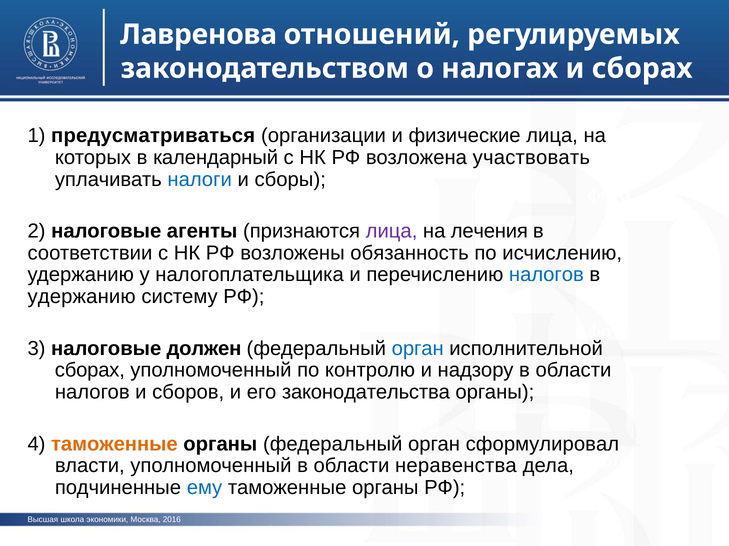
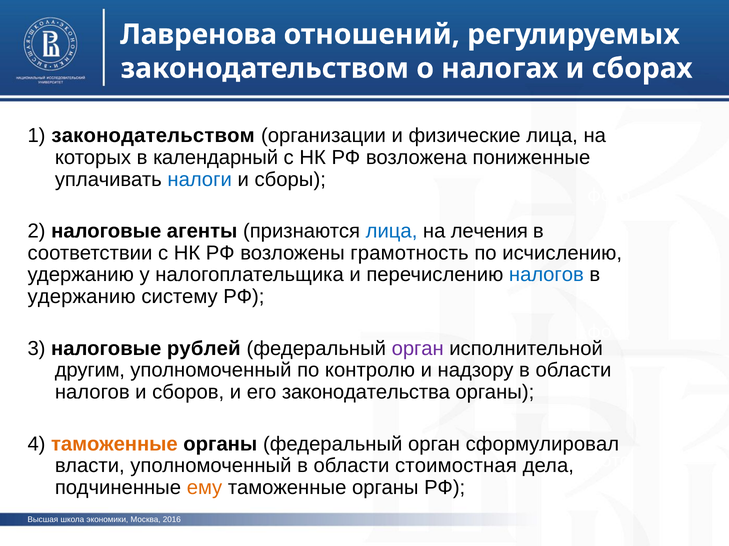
1 предусматриваться: предусматриваться -> законодательством (153, 136)
участвовать: участвовать -> пониженные (531, 158)
лица colour: purple -> blue (392, 231)
обязанность: обязанность -> грамотность (409, 253)
должен: должен -> рублей (204, 349)
орган colour: blue -> purple (418, 349)
сборах: сборах -> другим (90, 371)
неравенства: неравенства -> стоимостная (456, 466)
ему colour: blue -> orange (204, 488)
